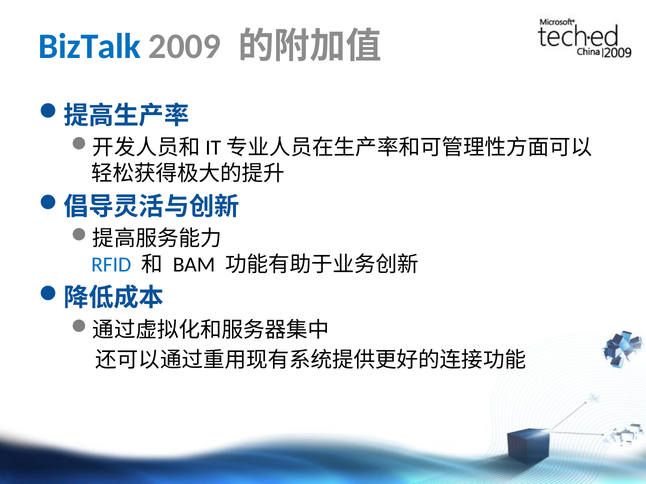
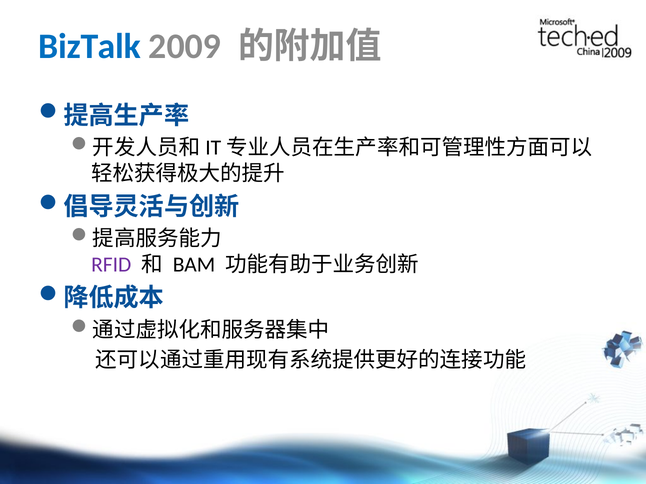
RFID colour: blue -> purple (111, 265)
